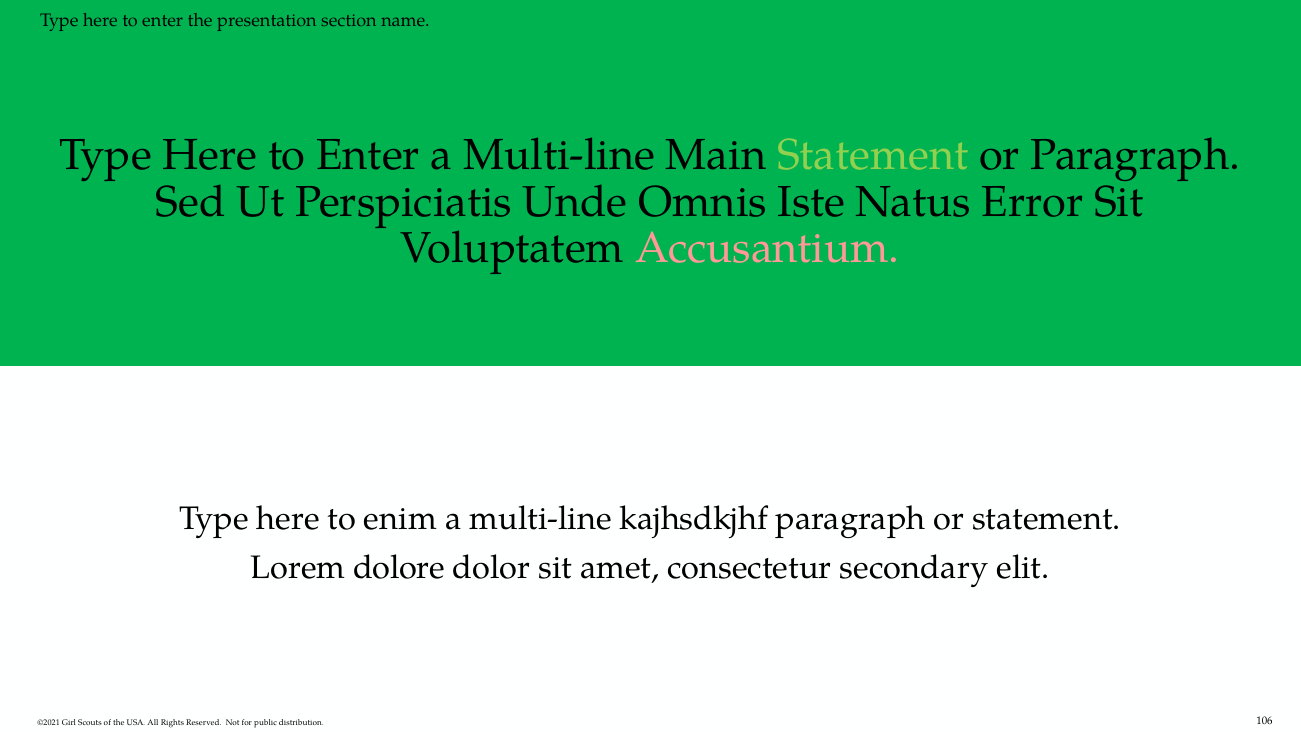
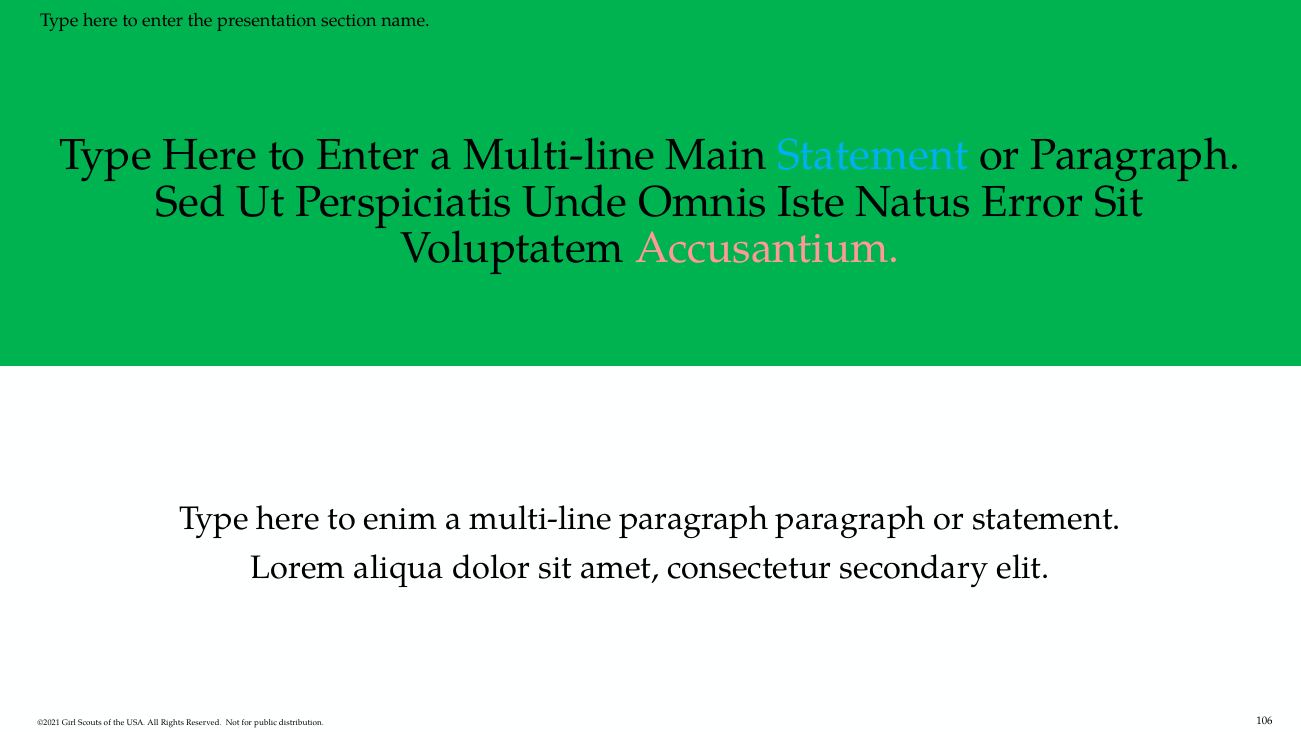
Statement colour: light green -> light blue (873, 155)
multi-line kajhsdkjhf: kajhsdkjhf -> paragraph (694, 519)
dolore: dolore -> aliqua (399, 567)
